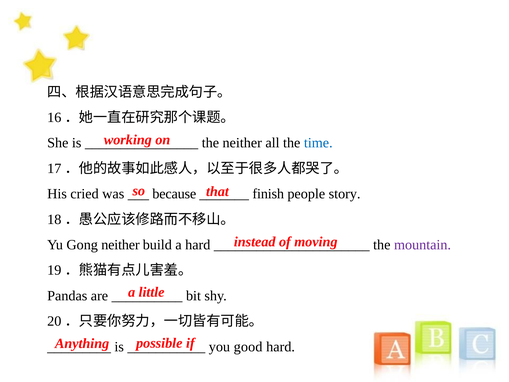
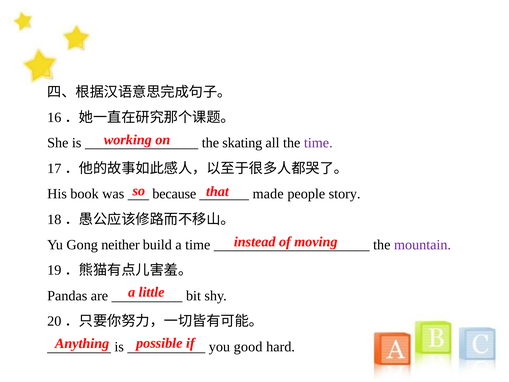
the neither: neither -> skating (242, 143)
time colour: blue -> purple (318, 143)
cried: cried -> book (85, 194)
finish: finish -> made (268, 194)
a hard: hard -> time (198, 245)
